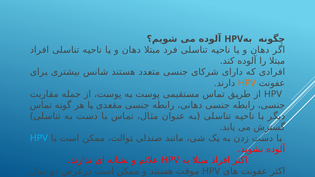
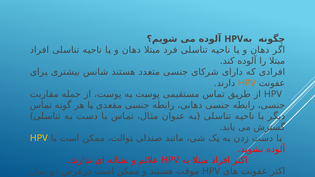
HPV colour: light blue -> yellow (39, 138)
